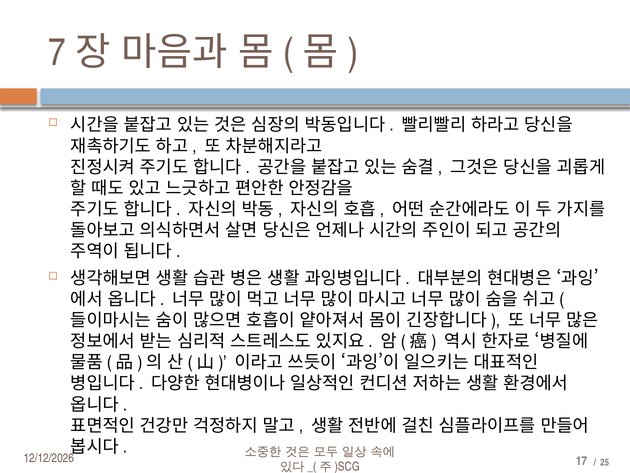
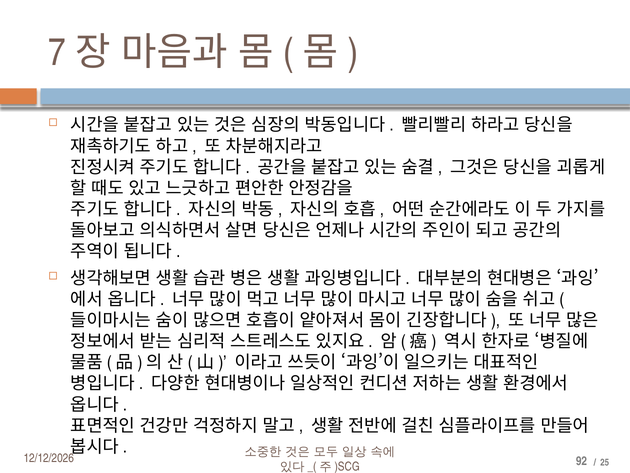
17: 17 -> 92 (581, 461)
